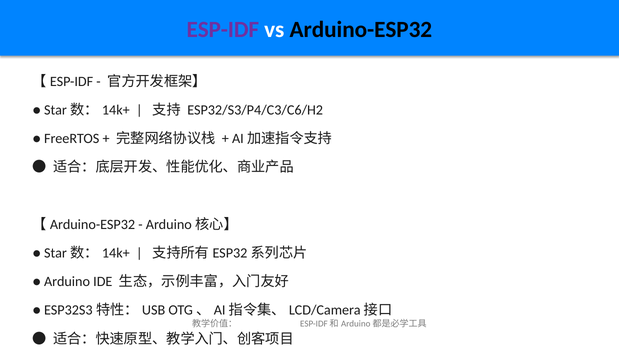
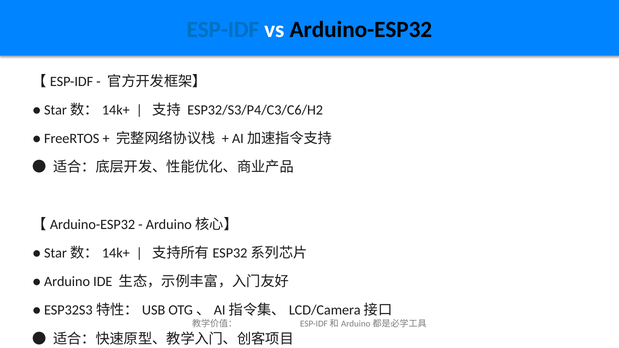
ESP-IDF colour: purple -> blue (223, 29)
